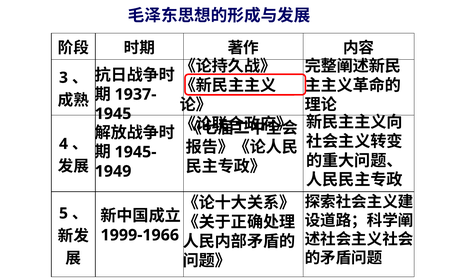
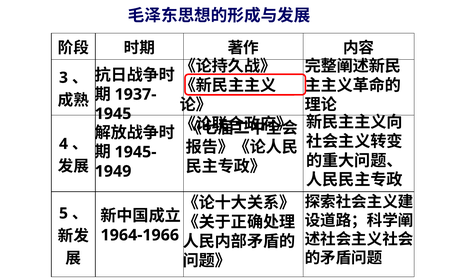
1999-1966: 1999-1966 -> 1964-1966 (140, 235)
